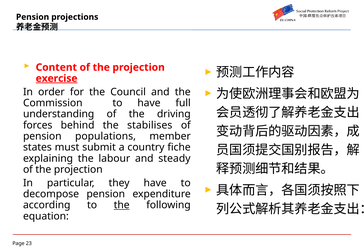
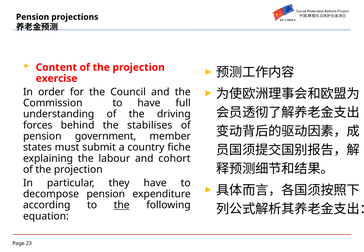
exercise underline: present -> none (57, 78)
populations: populations -> government (106, 136)
steady: steady -> cohort (174, 158)
